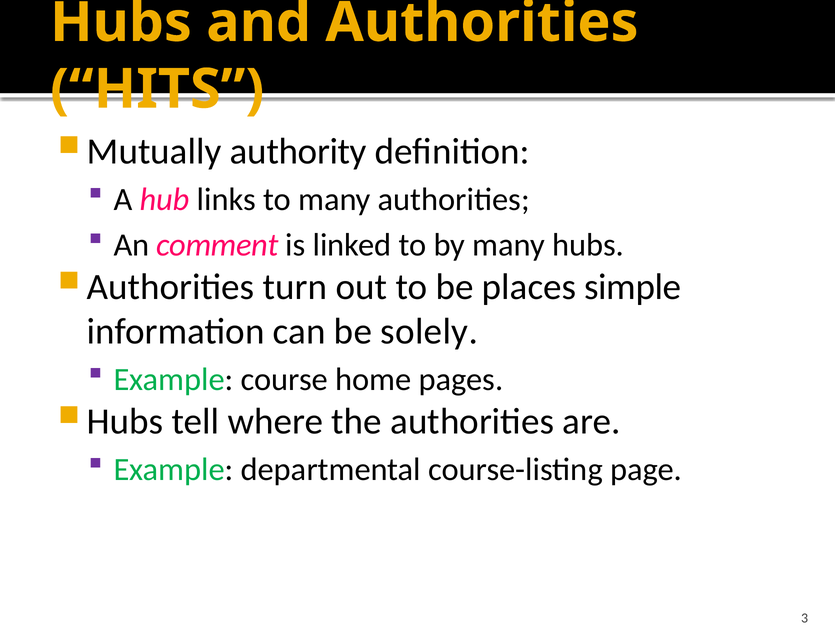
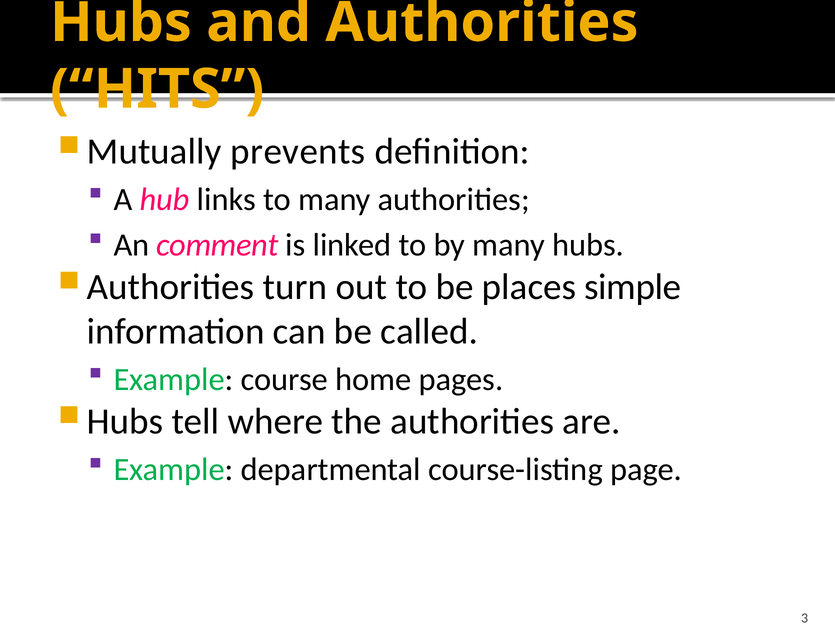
authority: authority -> prevents (298, 151)
solely: solely -> called (429, 332)
